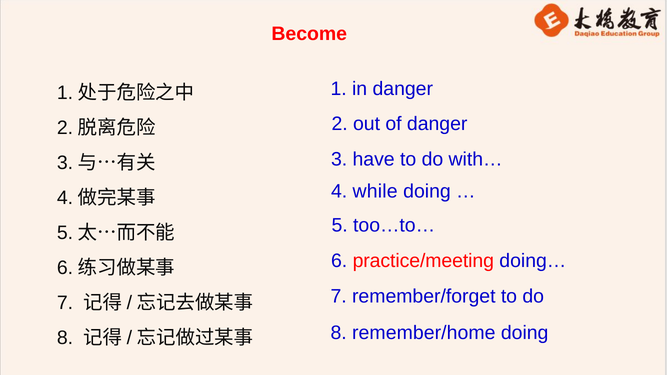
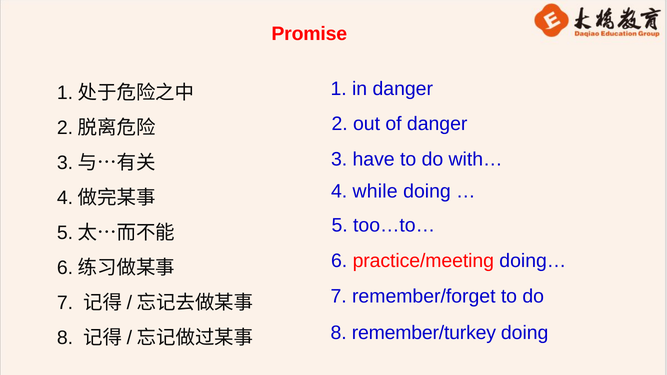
Become: Become -> Promise (309, 34)
remember/home: remember/home -> remember/turkey (424, 333)
